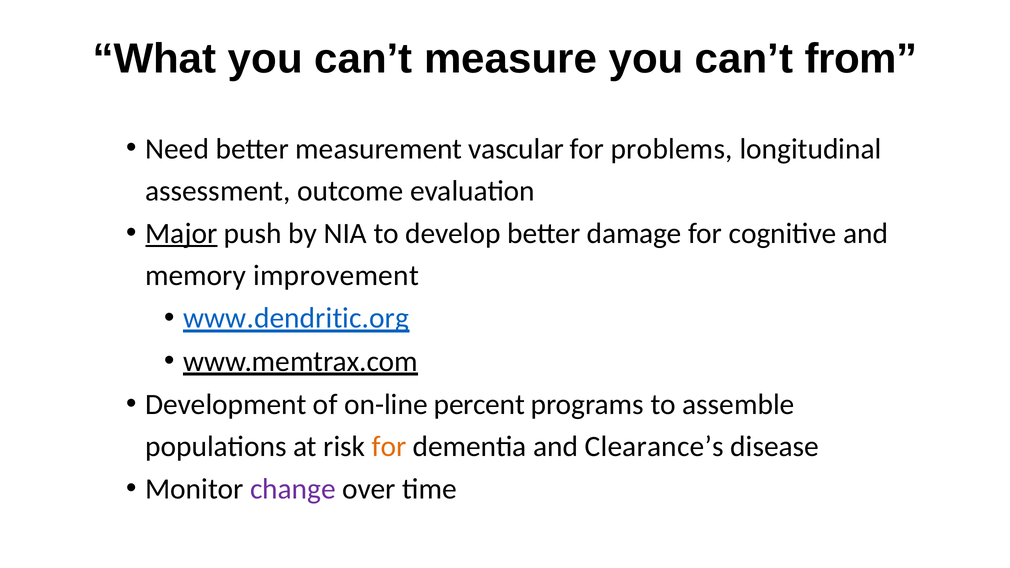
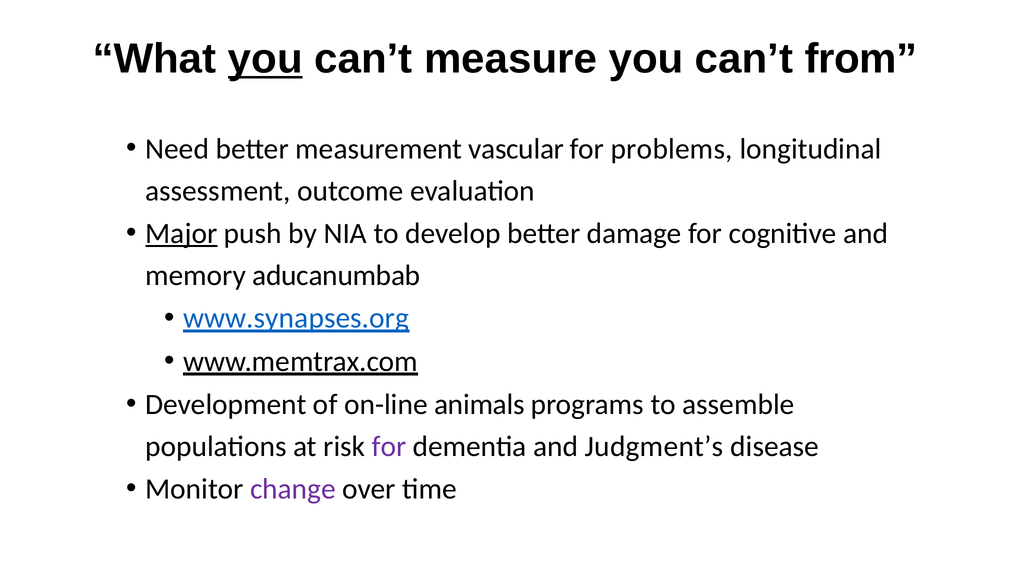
you underline: none -> present (265, 59)
improvement: improvement -> aducanumbab (336, 276)
www.dendritic.org: www.dendritic.org -> www.synapses.org (296, 318)
percent: percent -> animals (479, 405)
for colour: orange -> purple (389, 447)
Clearance’s: Clearance’s -> Judgment’s (654, 447)
